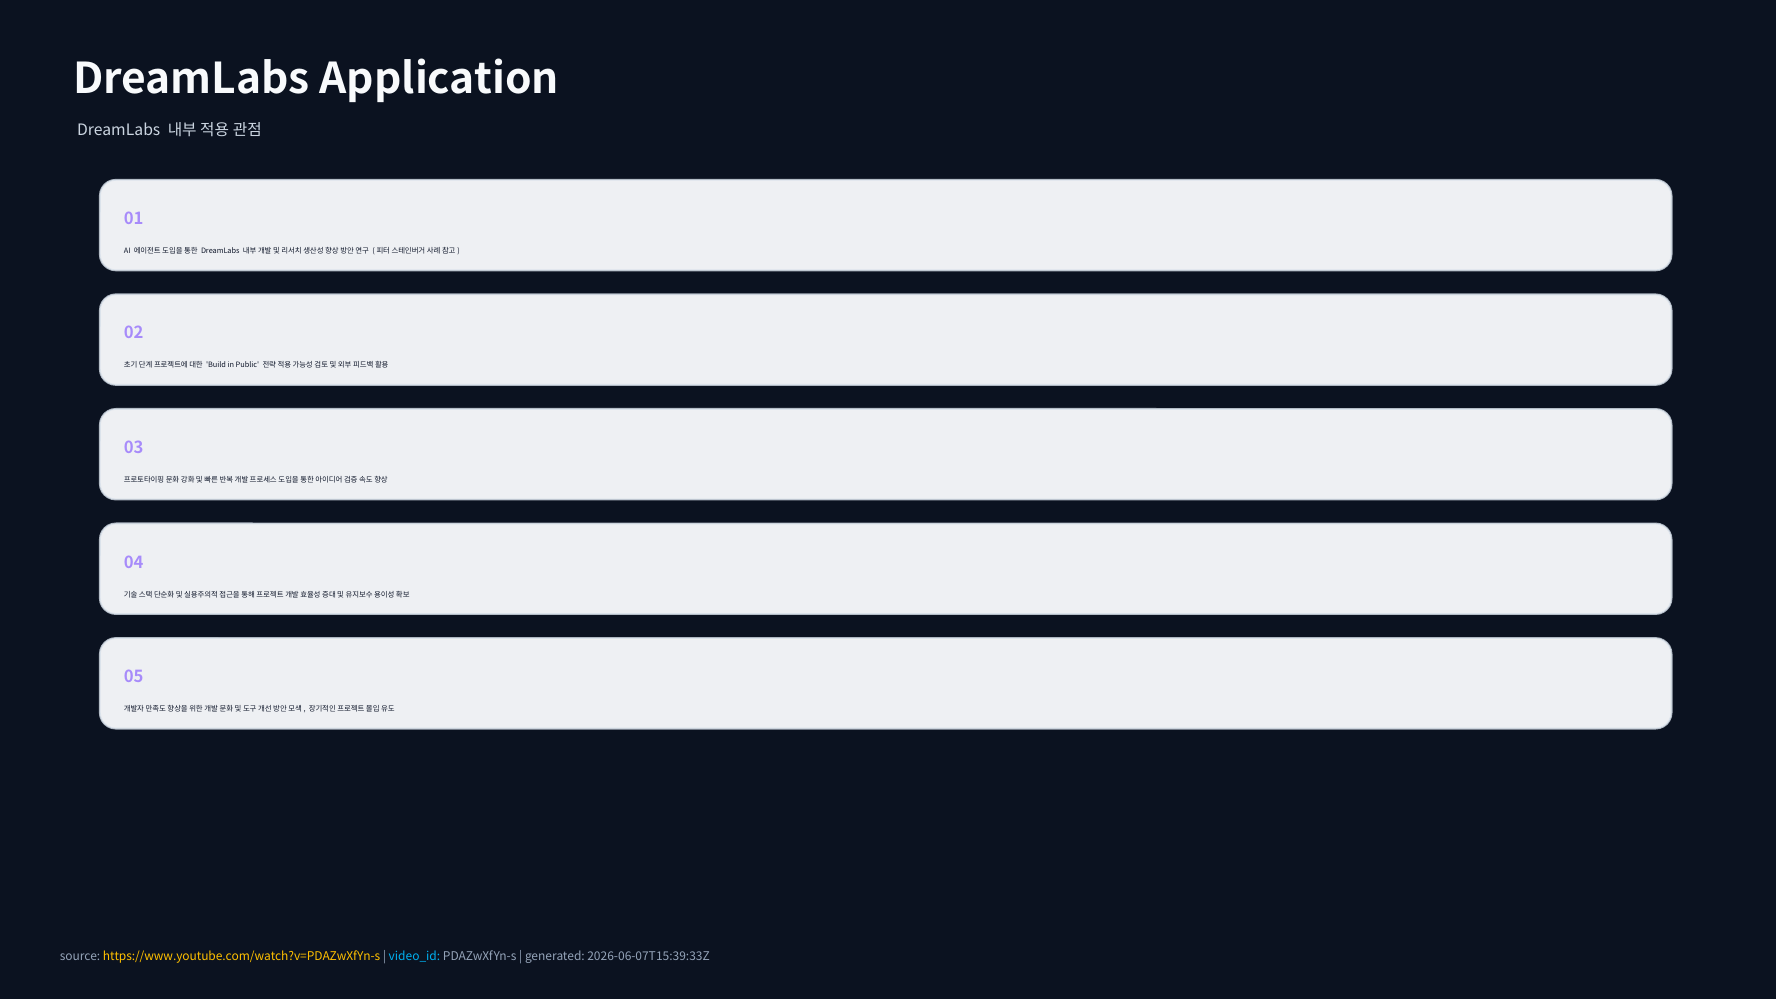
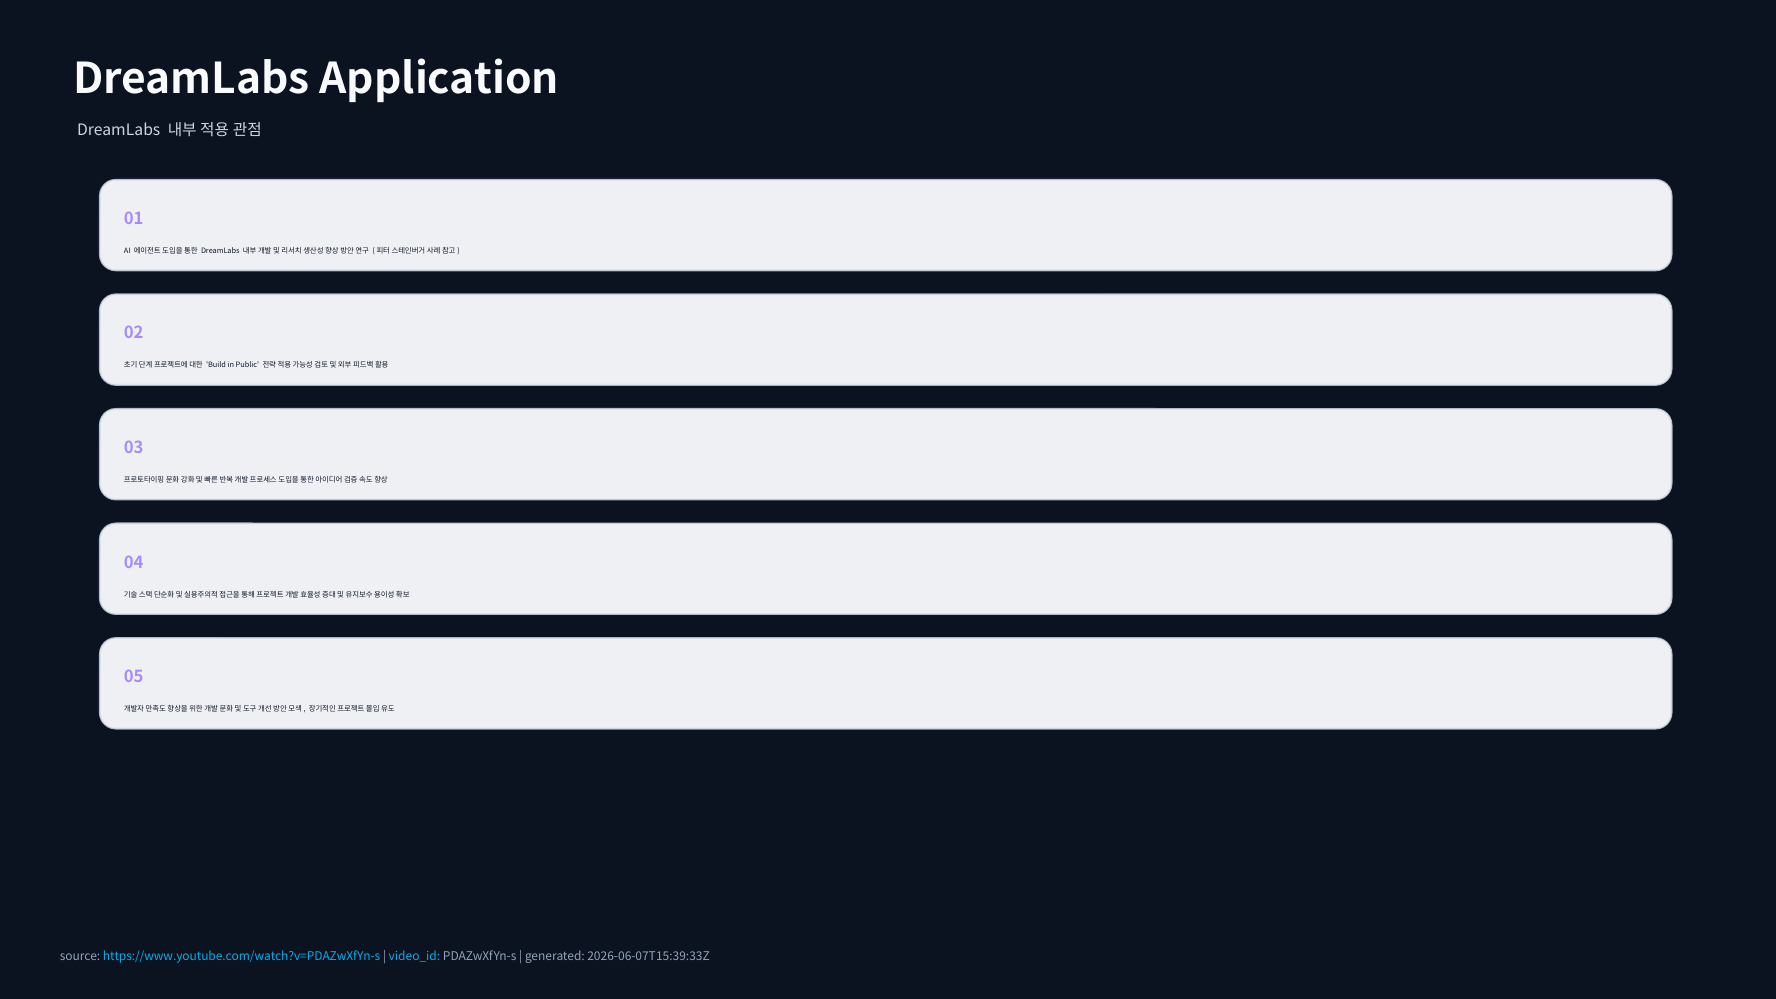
https://www.youtube.com/watch?v=PDAZwXfYn-s colour: yellow -> light blue (242, 957)
